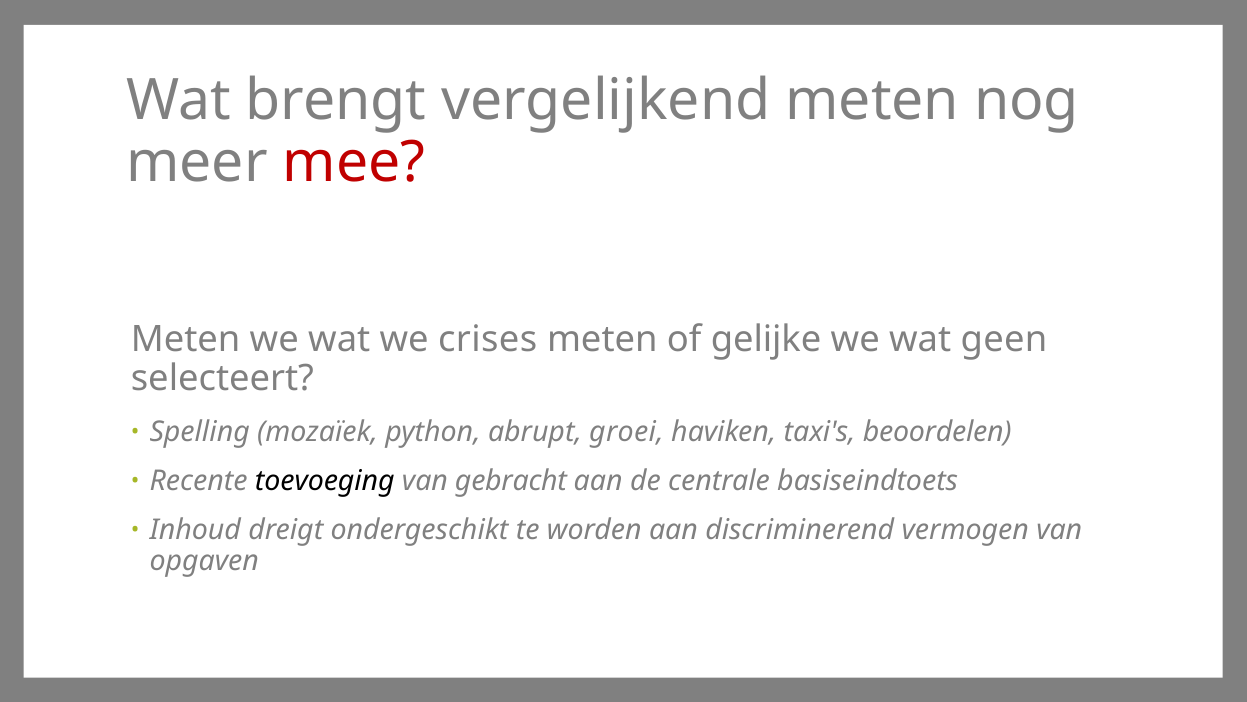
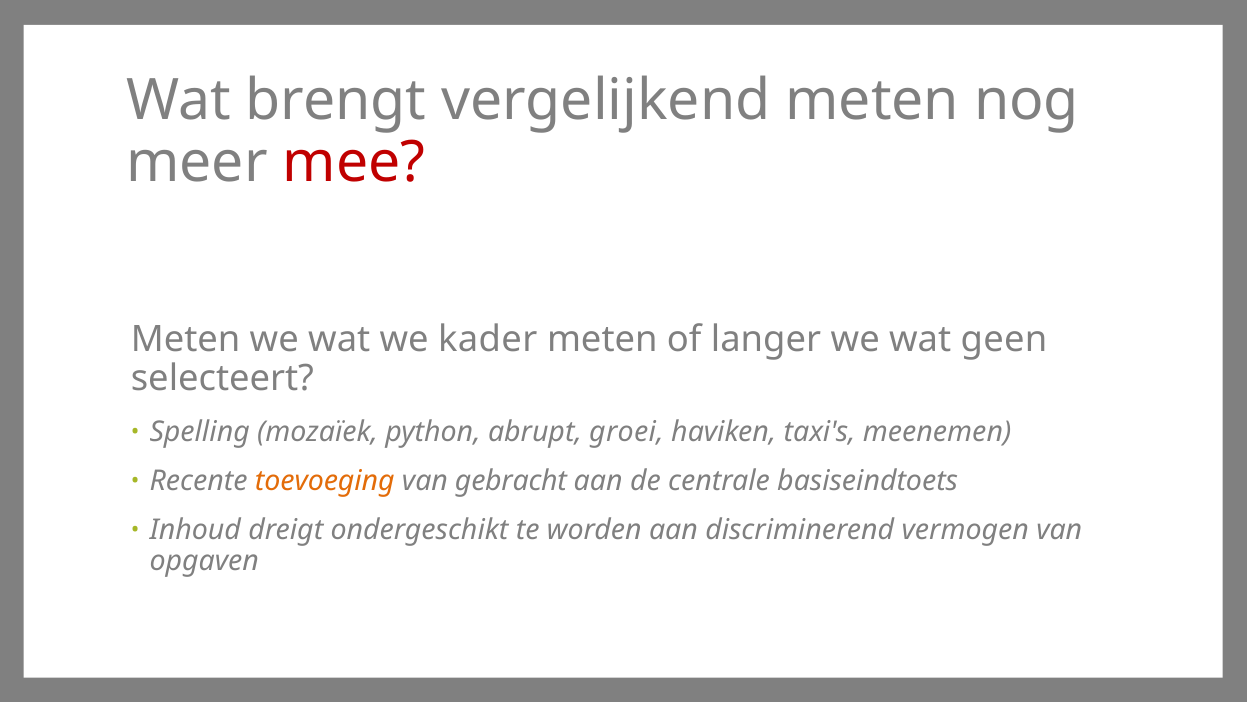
crises: crises -> kader (488, 339)
gelijke: gelijke -> langer (766, 339)
beoordelen: beoordelen -> meenemen (937, 431)
toevoeging colour: black -> orange (325, 480)
